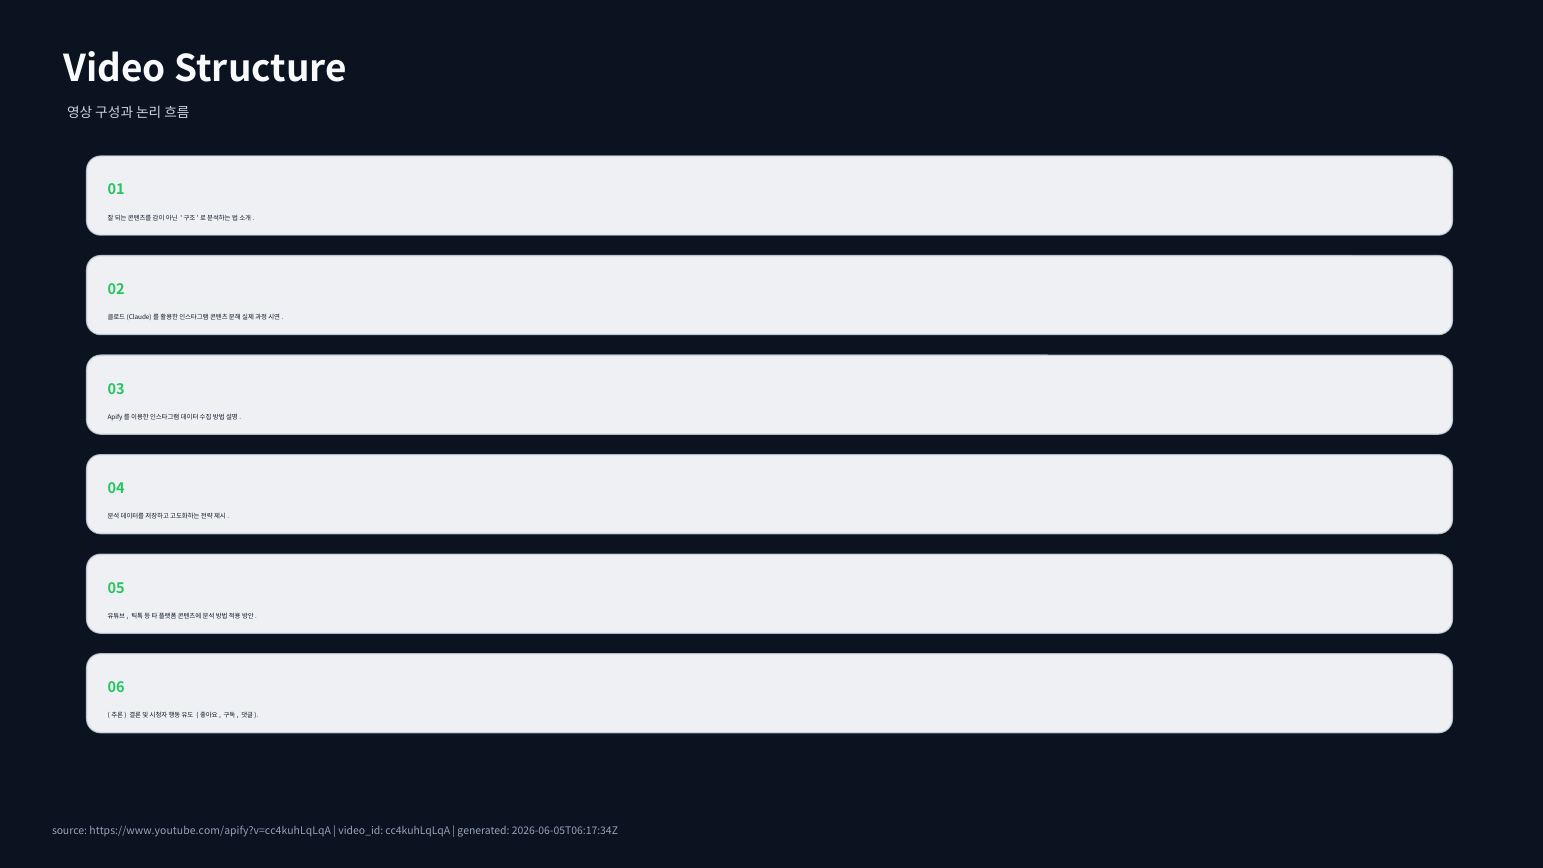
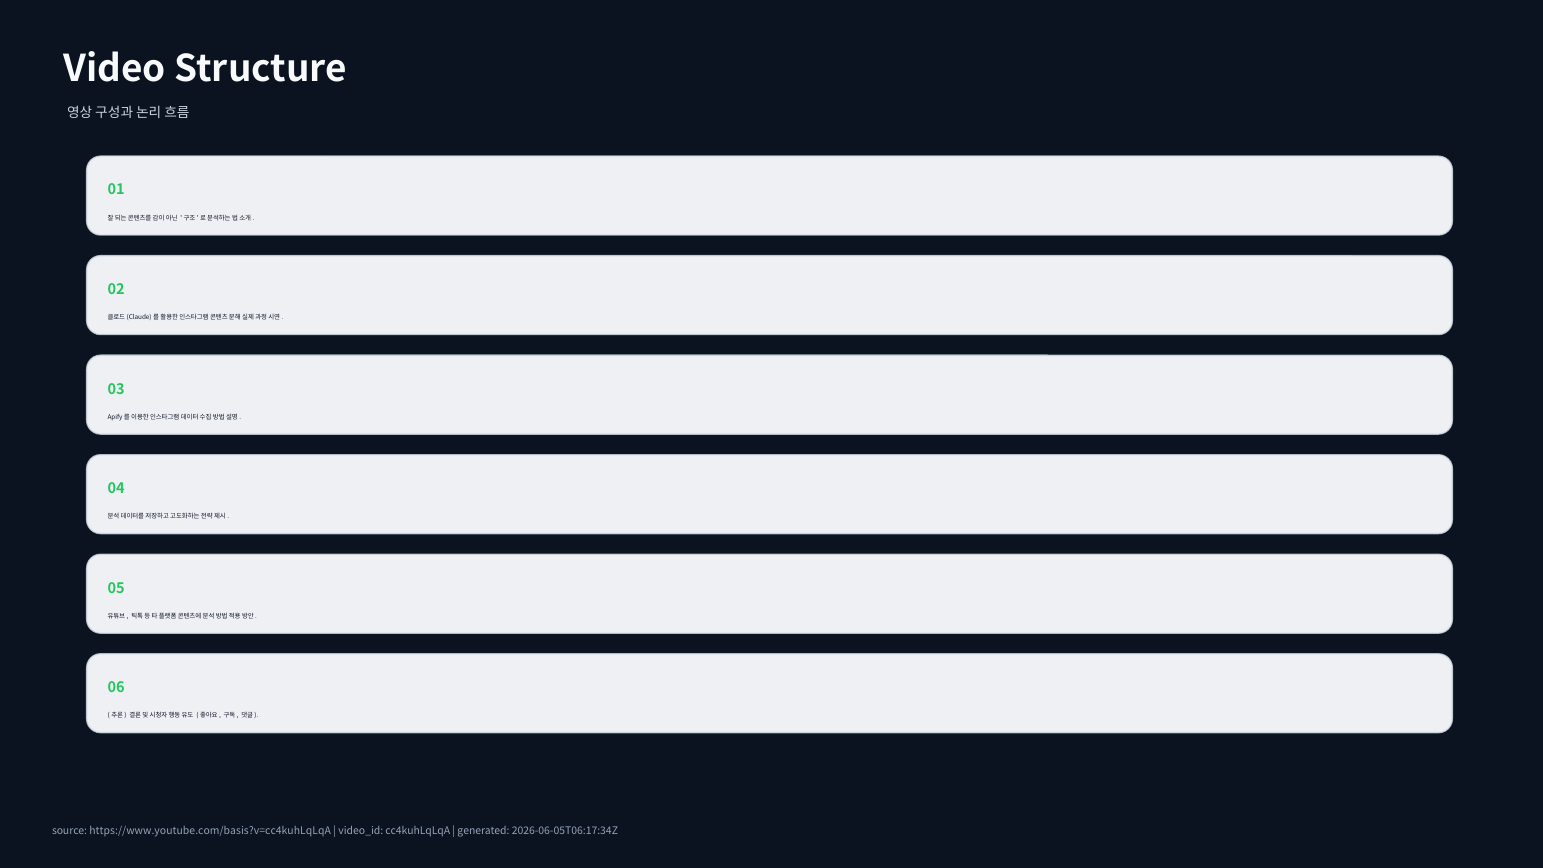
https://www.youtube.com/apify?v=cc4kuhLqLqA: https://www.youtube.com/apify?v=cc4kuhLqLqA -> https://www.youtube.com/basis?v=cc4kuhLqLqA (210, 831)
